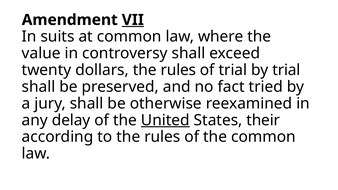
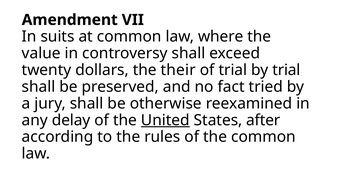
VII underline: present -> none (133, 20)
dollars the rules: rules -> their (178, 70)
their: their -> after (263, 120)
